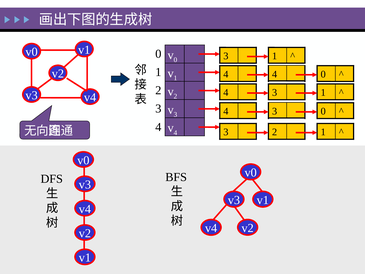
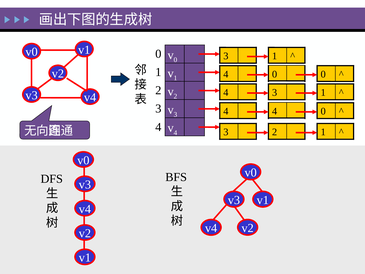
4 4: 4 -> 0 (275, 74)
4 3: 3 -> 4 (275, 111)
